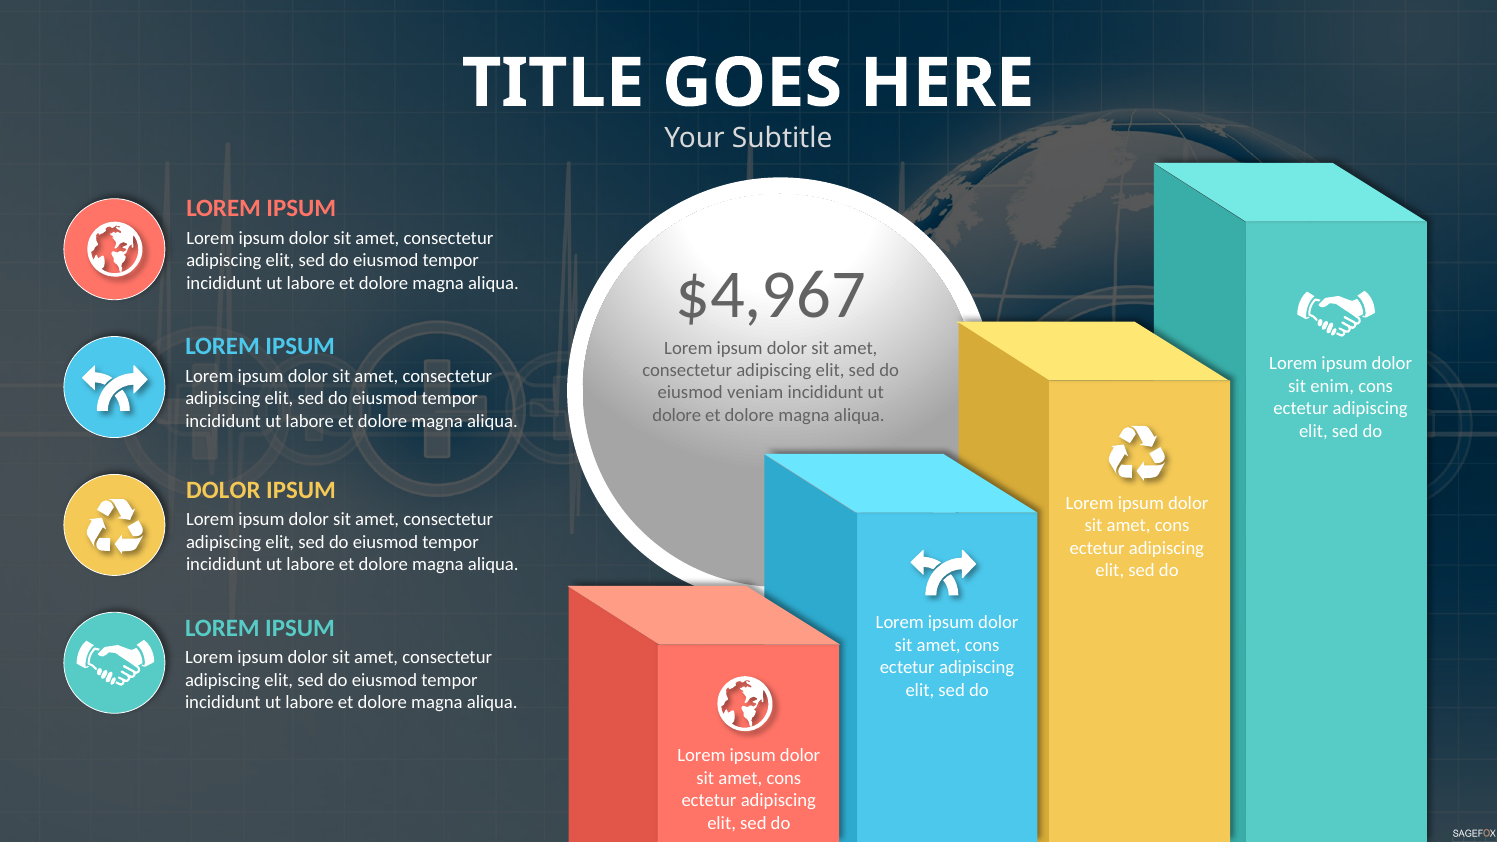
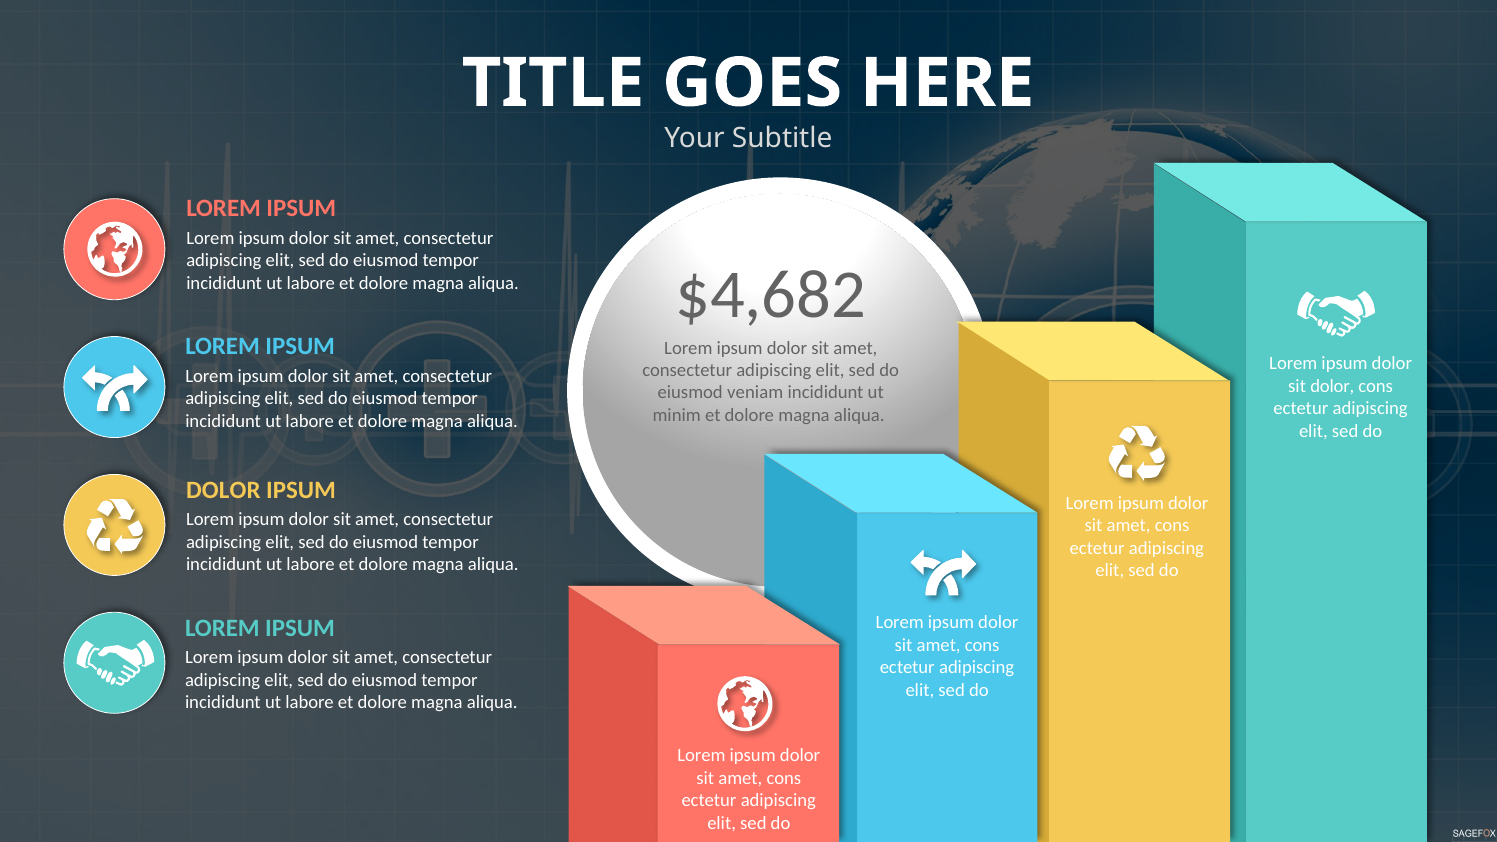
$4,967: $4,967 -> $4,682 (771, 295)
sit enim: enim -> dolor (1332, 386)
dolore: dolore -> minim (677, 415)
